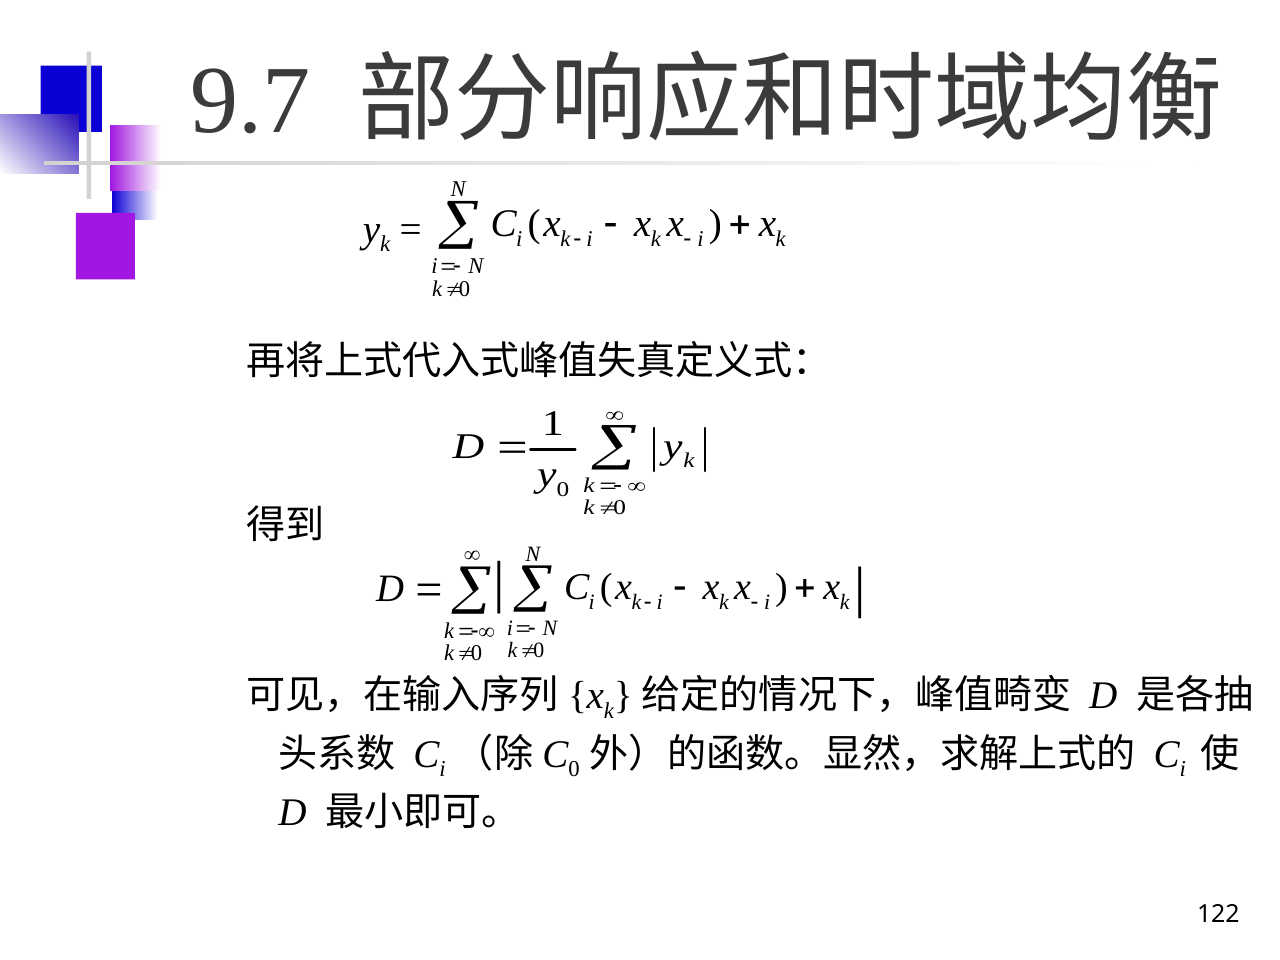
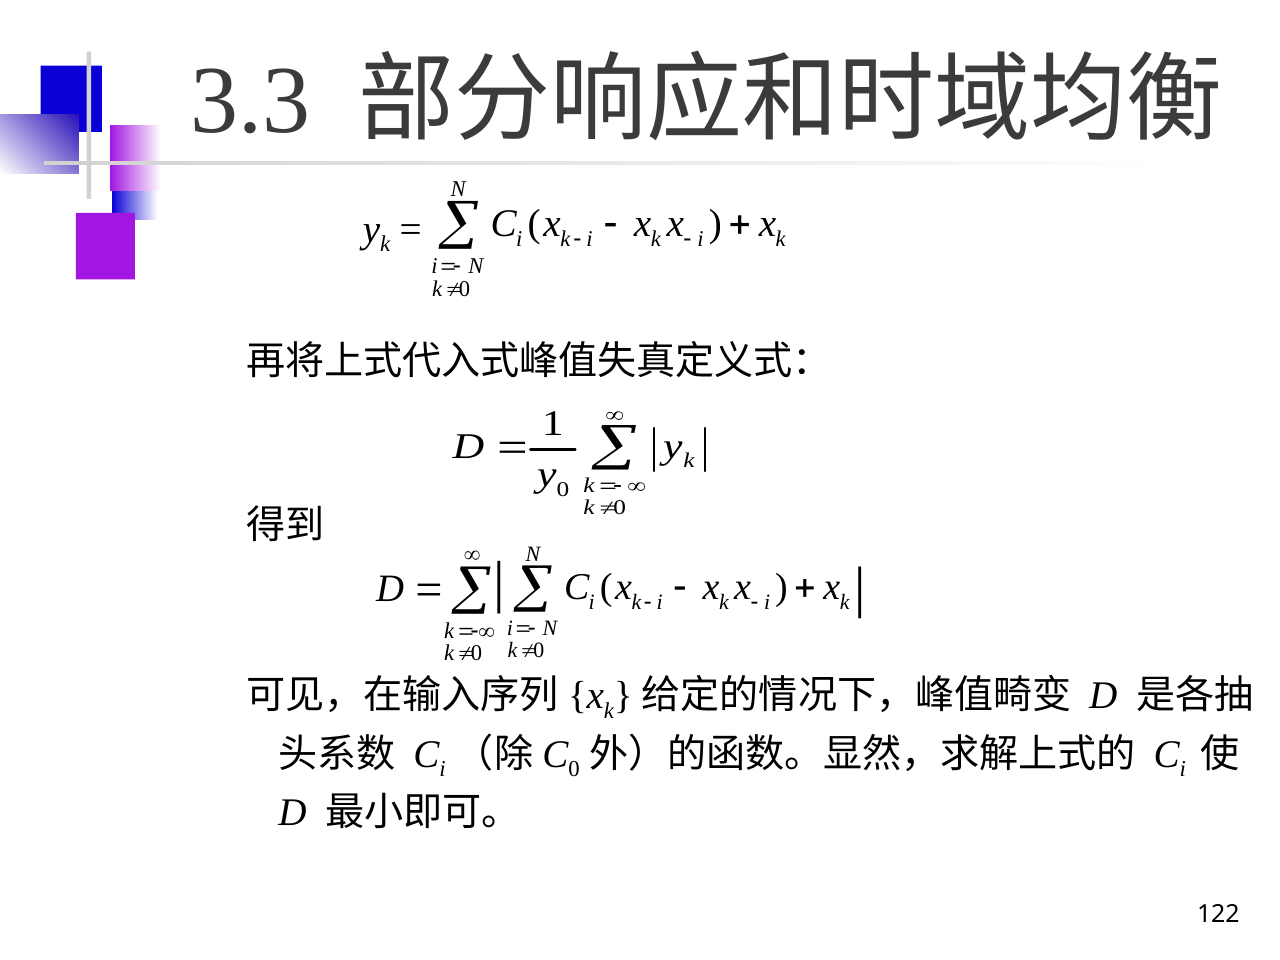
9.7: 9.7 -> 3.3 (251, 101)
